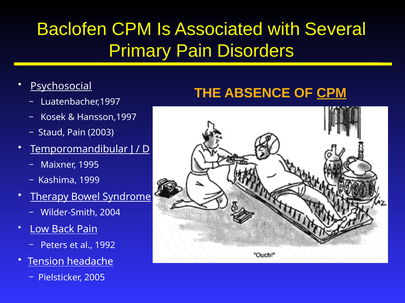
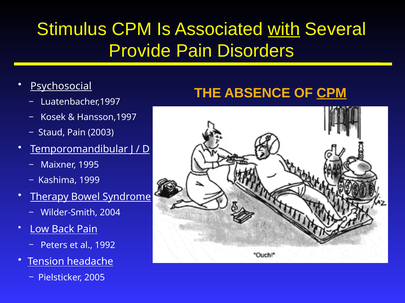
Baclofen: Baclofen -> Stimulus (72, 29)
with underline: none -> present (284, 29)
Primary: Primary -> Provide (140, 51)
